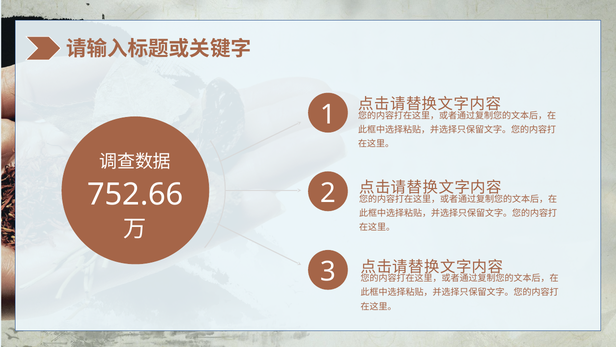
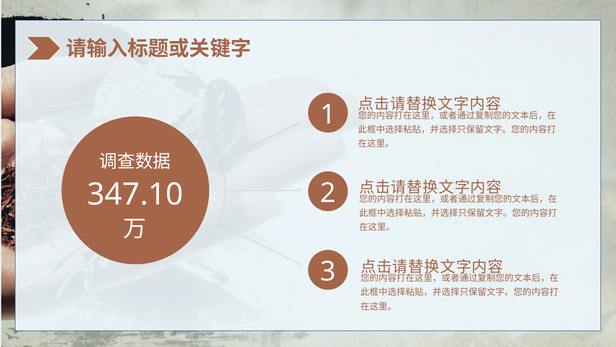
752.66: 752.66 -> 347.10 (135, 194)
